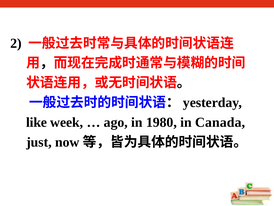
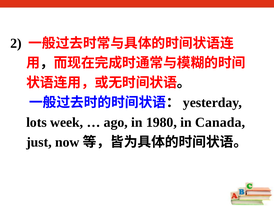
like: like -> lots (36, 122)
